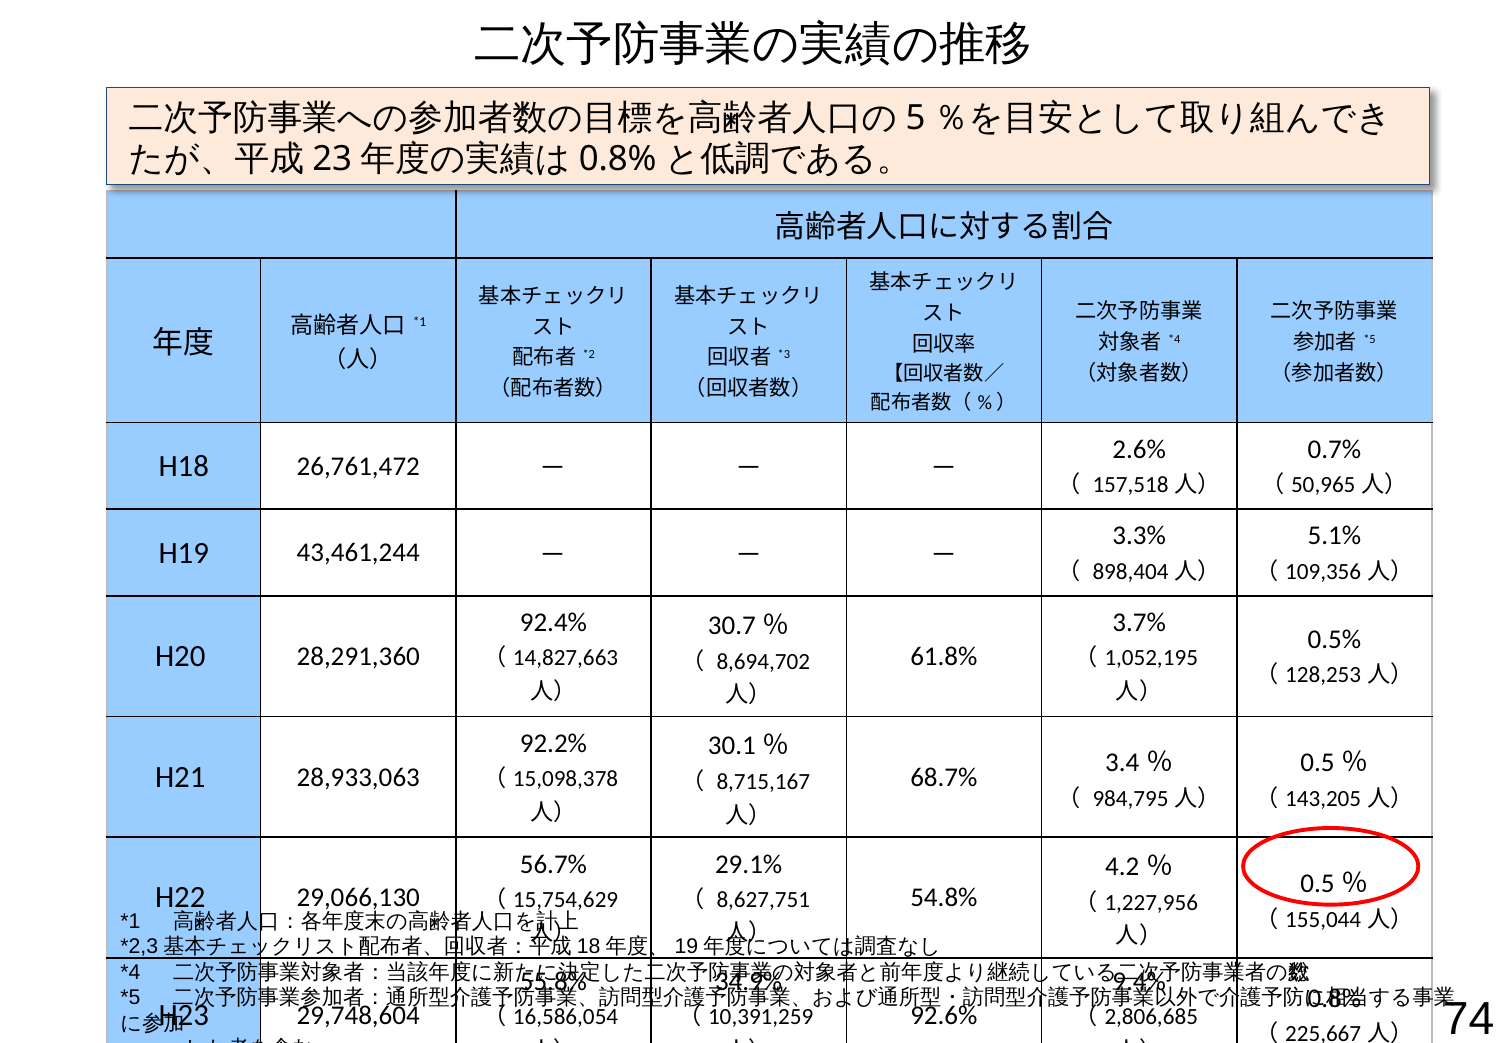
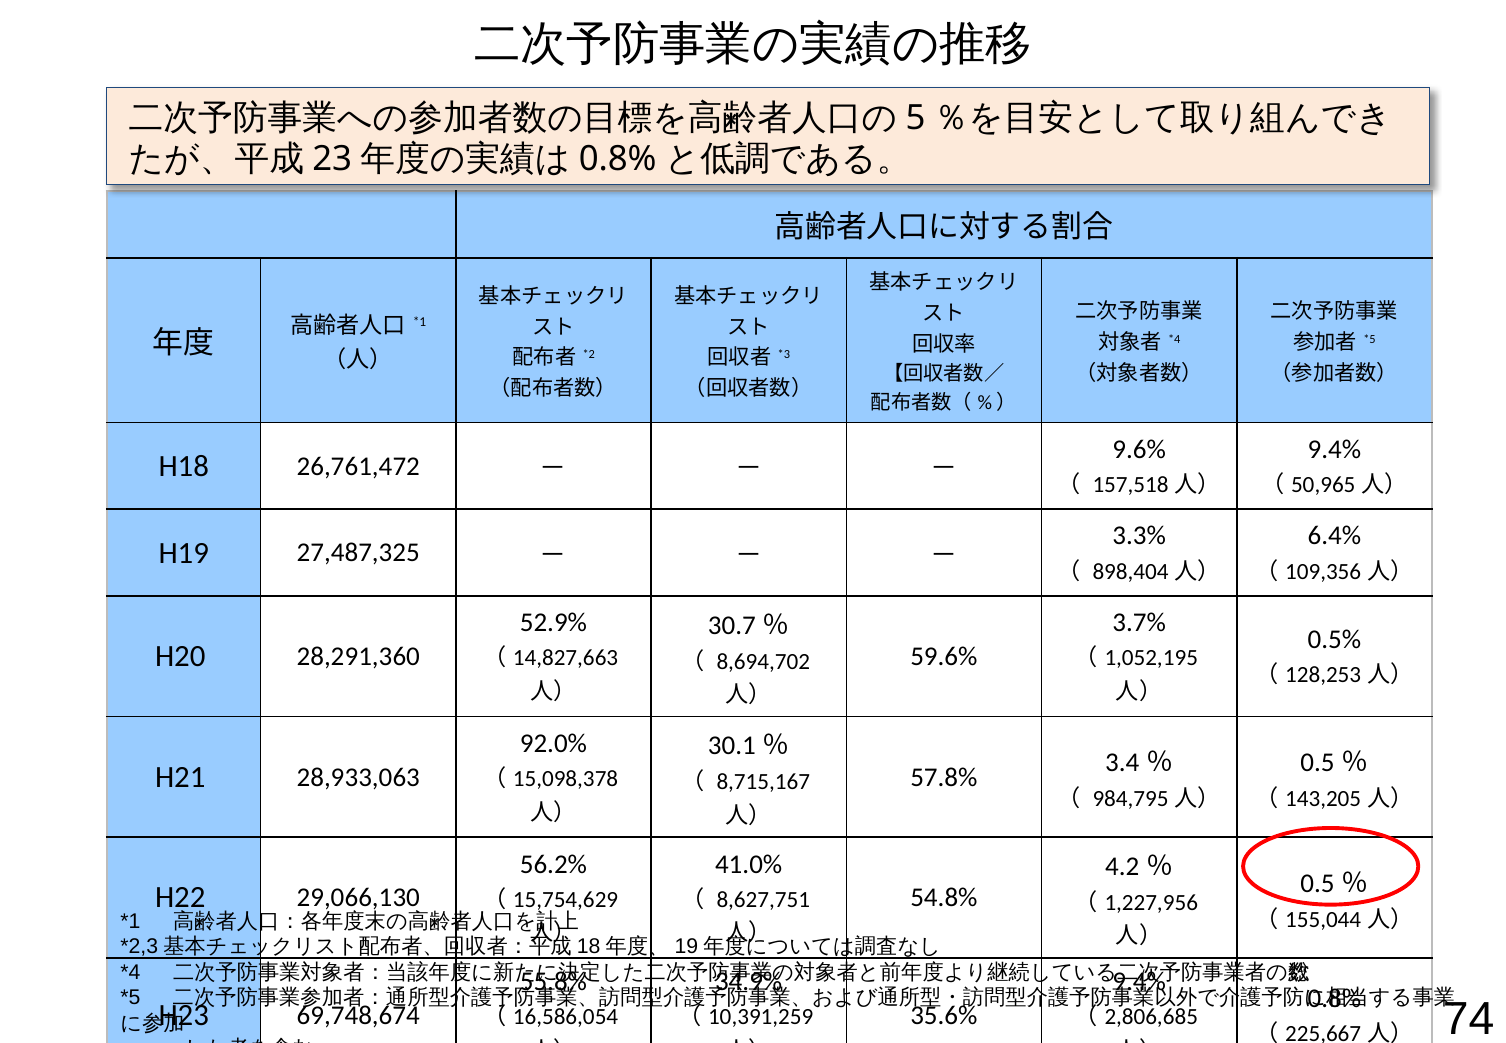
2.6%: 2.6% -> 9.6% (1139, 449)
0.7%: 0.7% -> 9.4% (1334, 449)
5.1%: 5.1% -> 6.4% (1334, 536)
43,461,244: 43,461,244 -> 27,487,325 (358, 553)
92.4%: 92.4% -> 52.9% (553, 623)
61.8%: 61.8% -> 59.6% (944, 656)
92.2%: 92.2% -> 92.0% (553, 743)
68.7%: 68.7% -> 57.8% (944, 777)
56.7%: 56.7% -> 56.2% (553, 864)
29.1%: 29.1% -> 41.0% (749, 864)
29,748,604: 29,748,604 -> 69,748,674 (358, 1015)
92.6%: 92.6% -> 35.6% (944, 1015)
